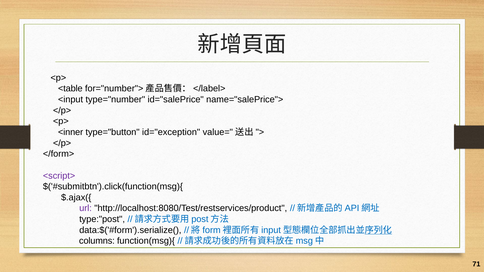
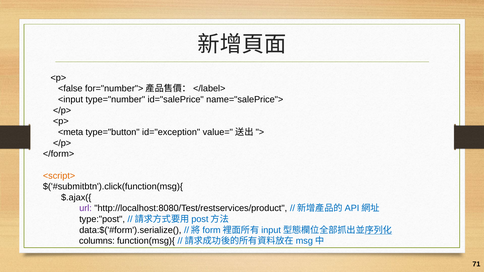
<table: <table -> <false (70, 89)
<inner: <inner -> <meta (71, 132)
<script> colour: purple -> orange (59, 176)
